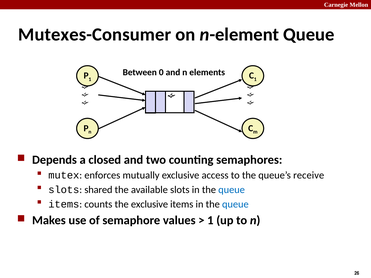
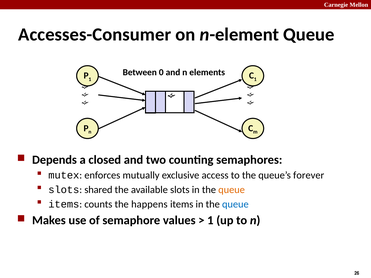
Mutexes-Consumer: Mutexes-Consumer -> Accesses-Consumer (95, 34)
receive: receive -> forever (309, 175)
queue colour: blue -> orange (232, 190)
the exclusive: exclusive -> happens (149, 204)
